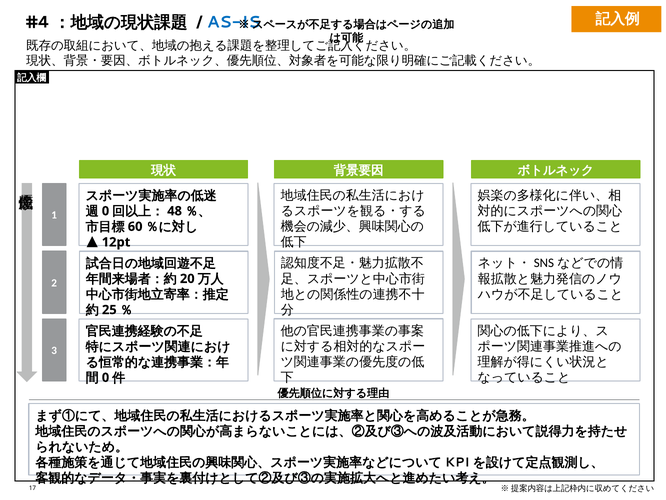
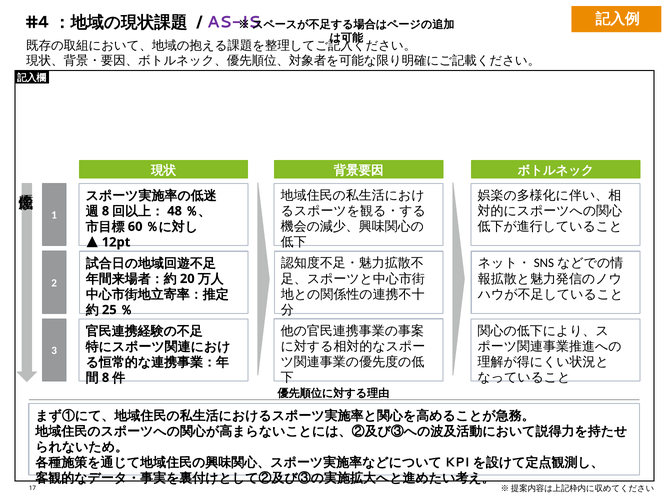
AS-IS colour: blue -> purple (234, 22)
0: 0 -> 8 (105, 211)
0: 0 -> 8 (106, 377)
